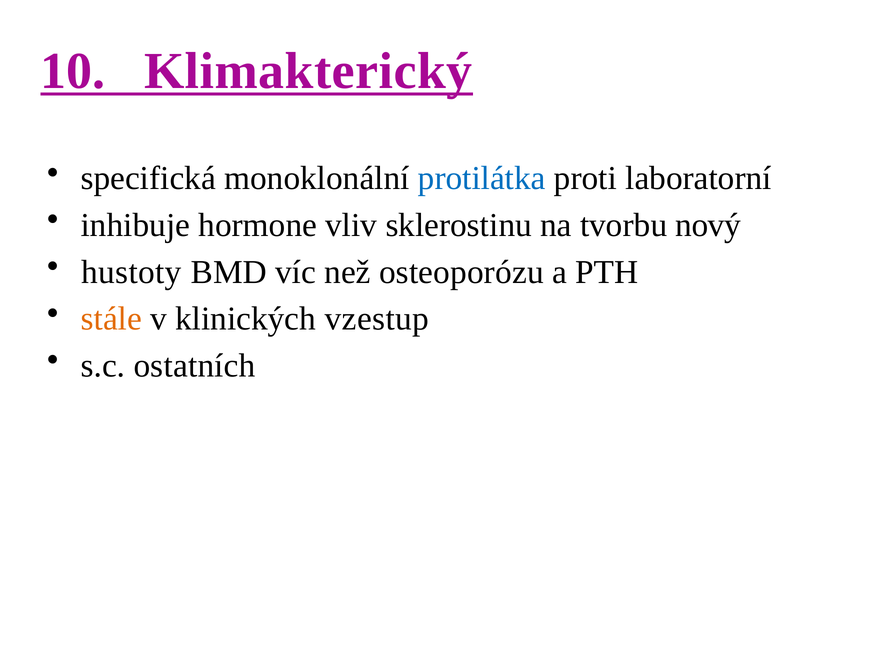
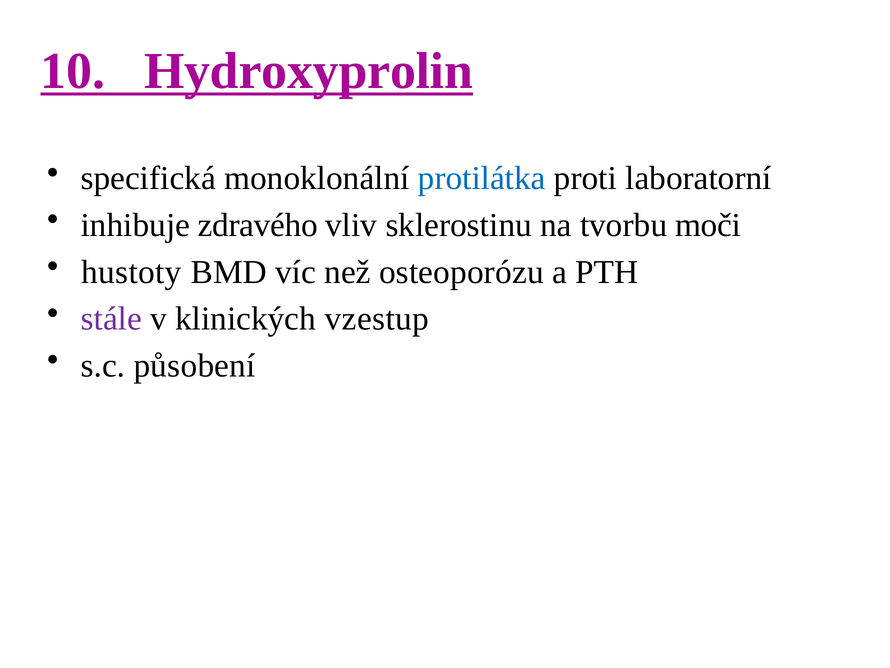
Klimakterický: Klimakterický -> Hydroxyprolin (309, 71)
hormone: hormone -> zdravého (258, 225)
nový: nový -> moči (708, 225)
stále colour: orange -> purple (111, 319)
ostatních: ostatních -> působení (195, 365)
